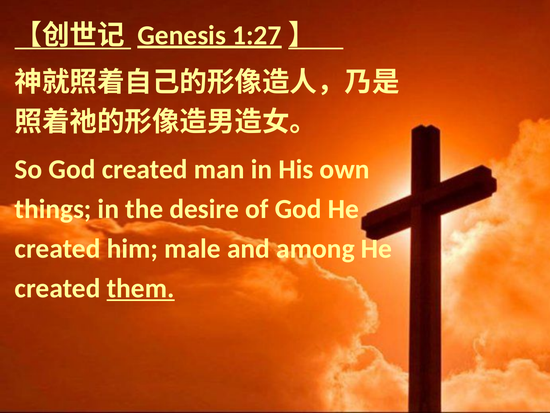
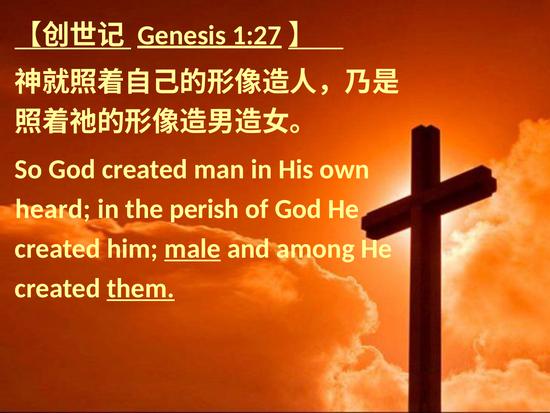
things: things -> heard (53, 209)
desire: desire -> perish (204, 209)
male underline: none -> present (193, 248)
